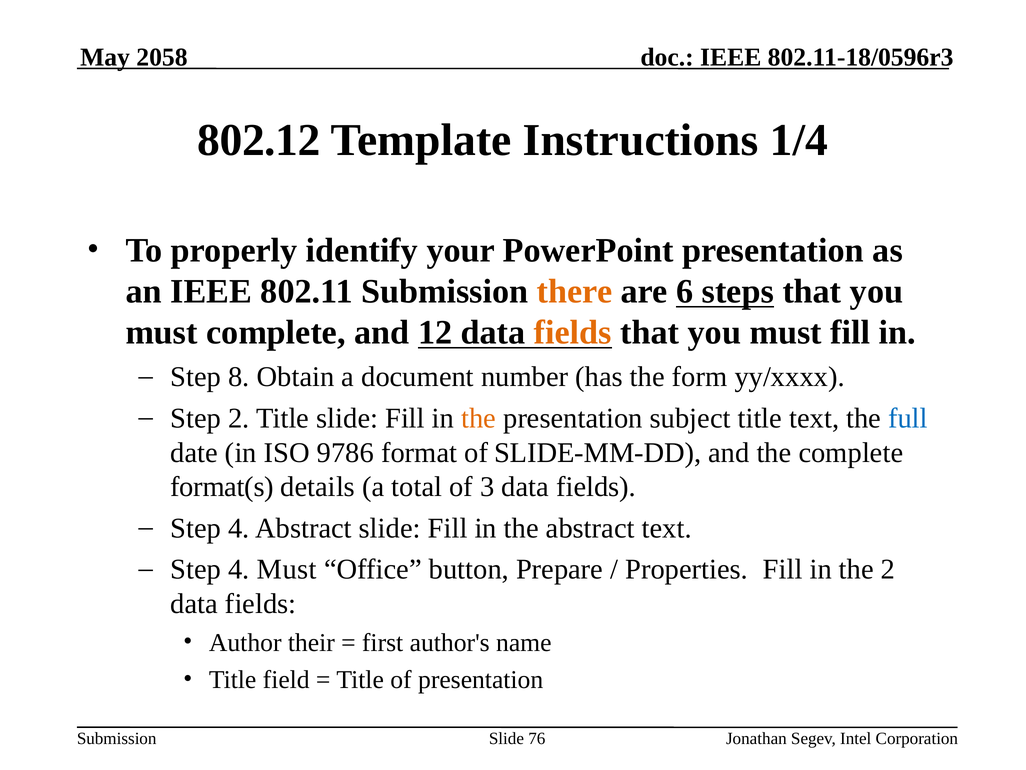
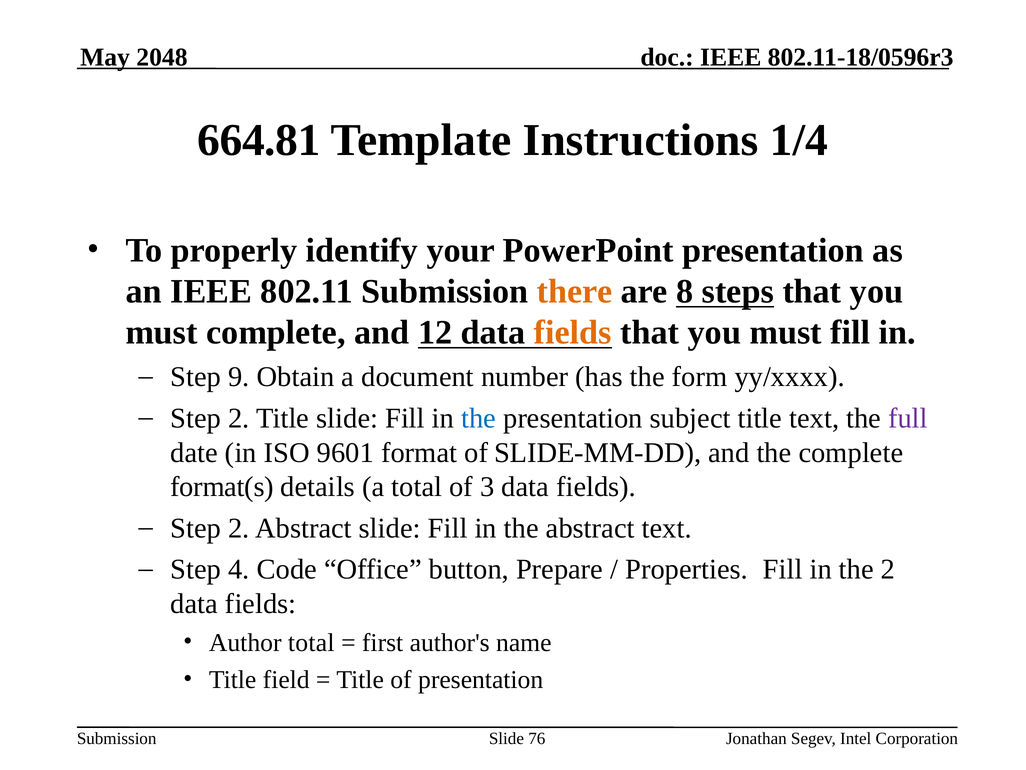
2058: 2058 -> 2048 (162, 57)
802.12: 802.12 -> 664.81 (259, 140)
6: 6 -> 8 (685, 291)
8: 8 -> 9 (239, 377)
the colour: orange -> blue (479, 418)
full colour: blue -> purple (908, 418)
9786: 9786 -> 9601 (345, 452)
4: 4 -> 2 (239, 528)
4 Must: Must -> Code (287, 569)
Author their: their -> total (311, 642)
